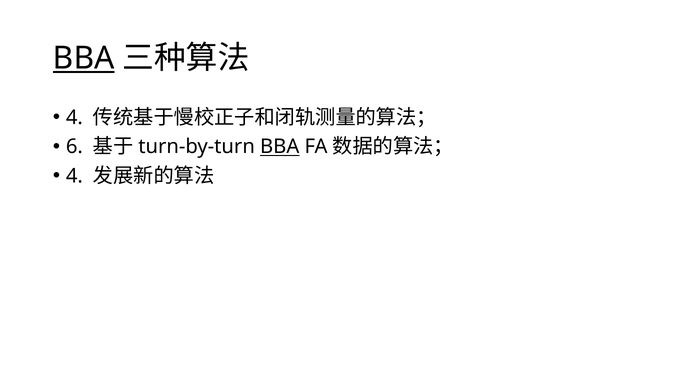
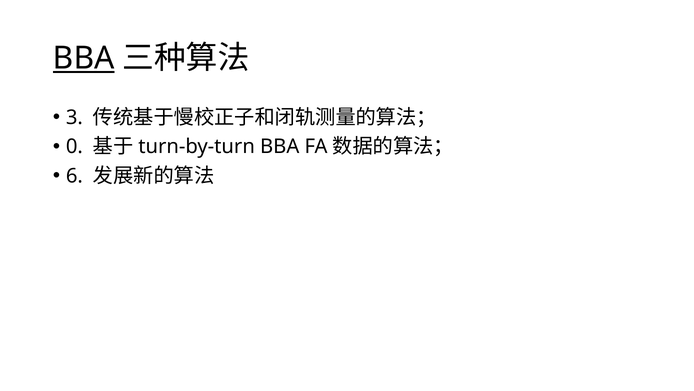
4: 4 -> 3 (74, 117)
6: 6 -> 0 (74, 146)
BBA underline: present -> none (280, 146)
4: 4 -> 6 (74, 176)
